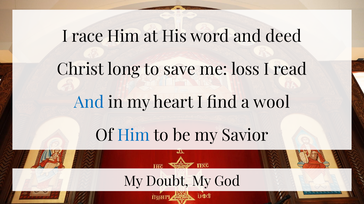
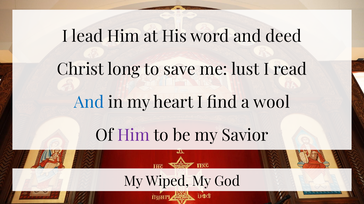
race: race -> lead (87, 37)
loss: loss -> lust (245, 70)
Him colour: blue -> purple (133, 136)
Doubt: Doubt -> Wiped (167, 182)
